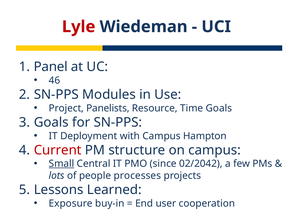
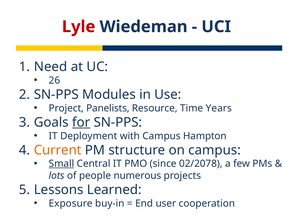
Panel: Panel -> Need (51, 67)
46: 46 -> 26 (54, 81)
Time Goals: Goals -> Years (219, 108)
for underline: none -> present (81, 123)
Current colour: red -> orange (58, 150)
02/2042: 02/2042 -> 02/2078 (201, 164)
processes: processes -> numerous (137, 176)
